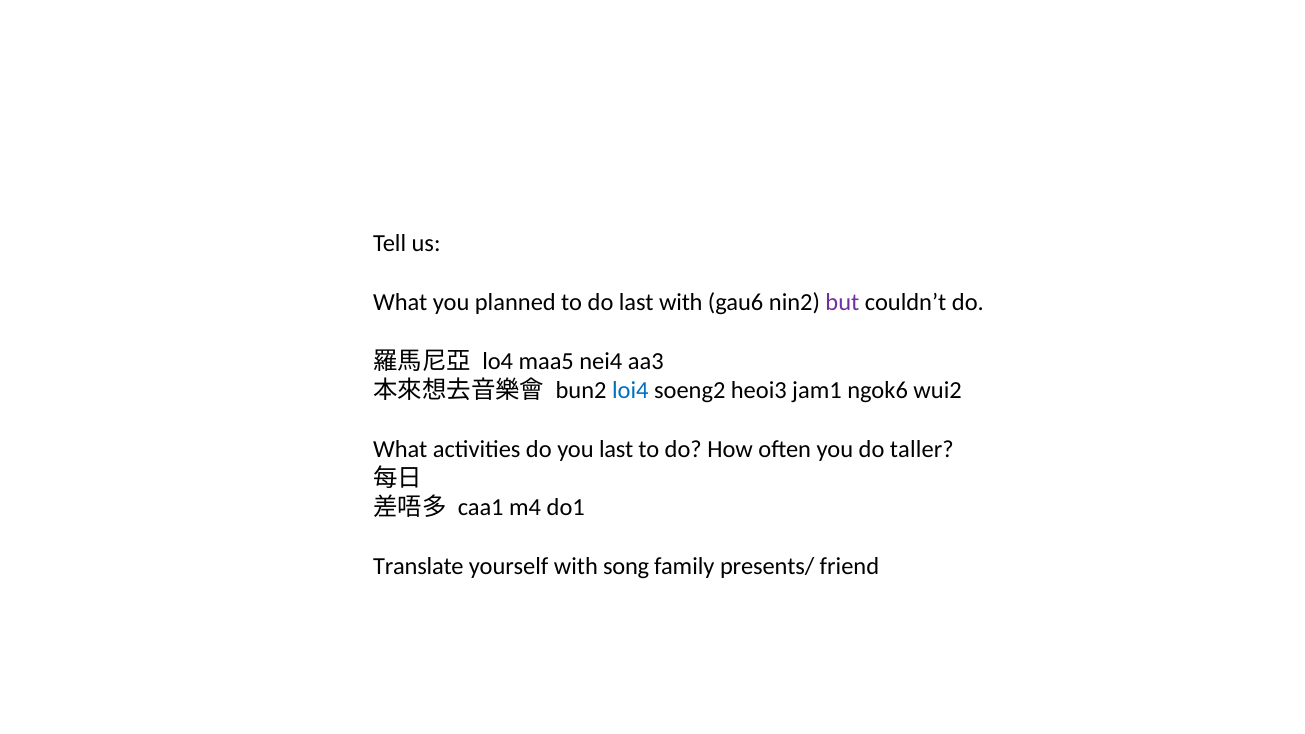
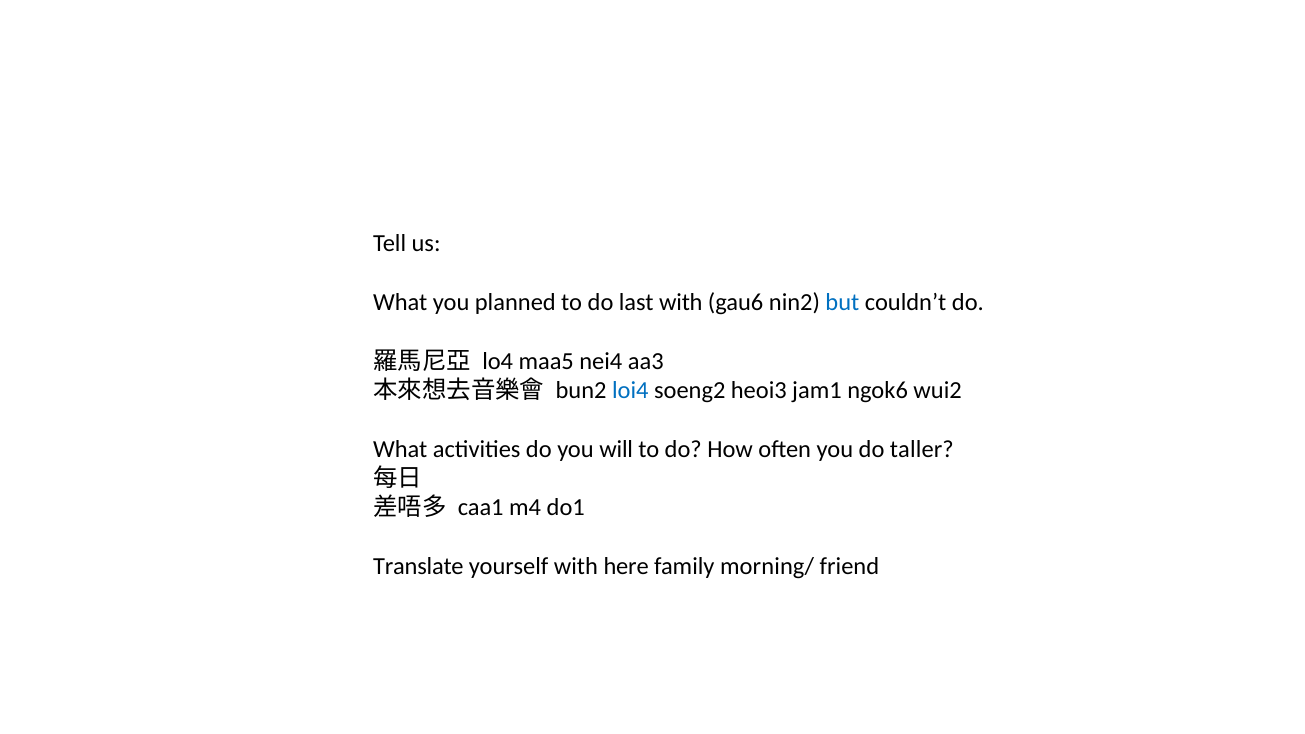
but colour: purple -> blue (842, 302)
you last: last -> will (616, 449)
song: song -> here (626, 567)
presents/: presents/ -> morning/ (767, 567)
